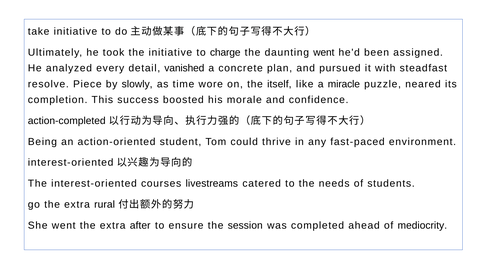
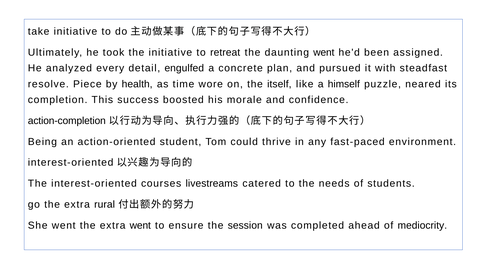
charge: charge -> retreat (225, 52)
vanished: vanished -> engulfed (184, 68)
slowly: slowly -> health (137, 84)
miracle: miracle -> himself (344, 84)
action-completed: action-completed -> action-completion (67, 121)
extra after: after -> went (140, 225)
